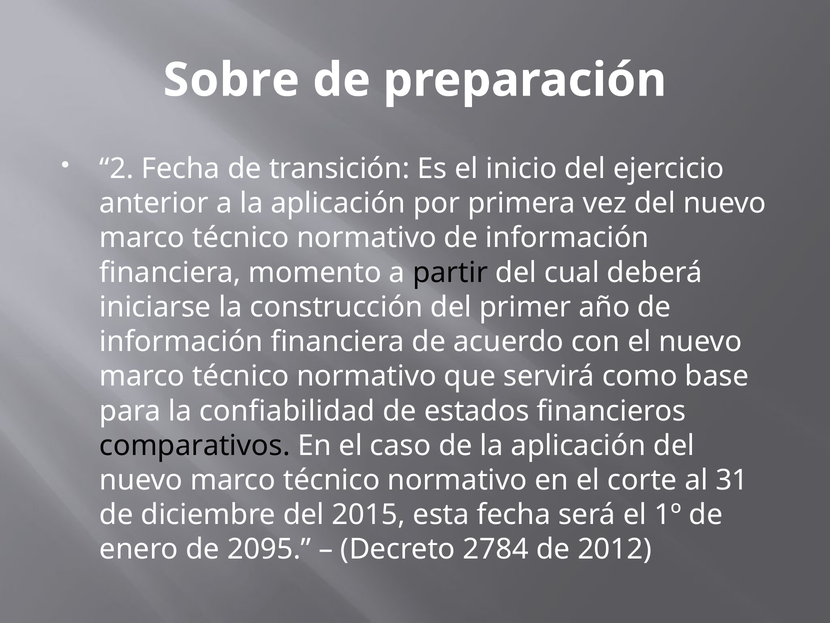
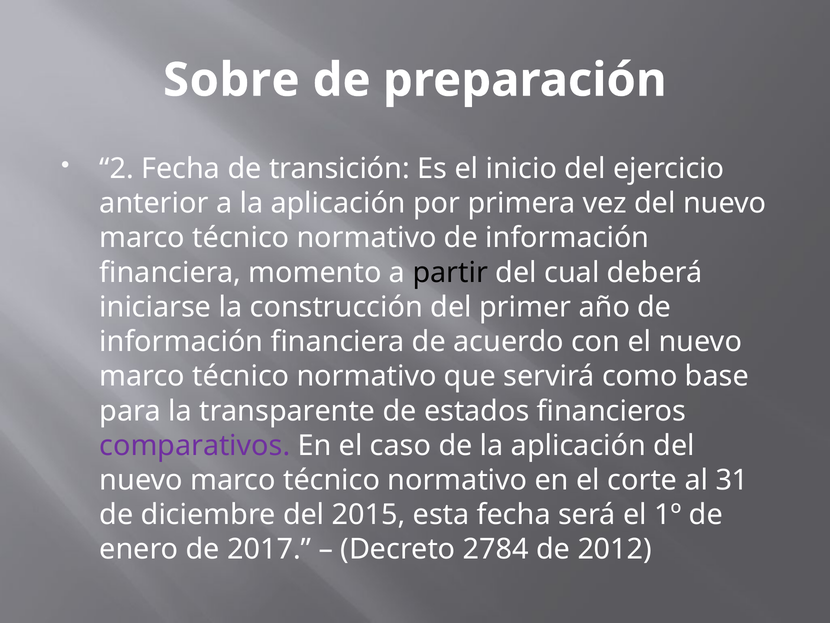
confiabilidad: confiabilidad -> transparente (287, 411)
comparativos colour: black -> purple (195, 445)
2095: 2095 -> 2017 (269, 549)
